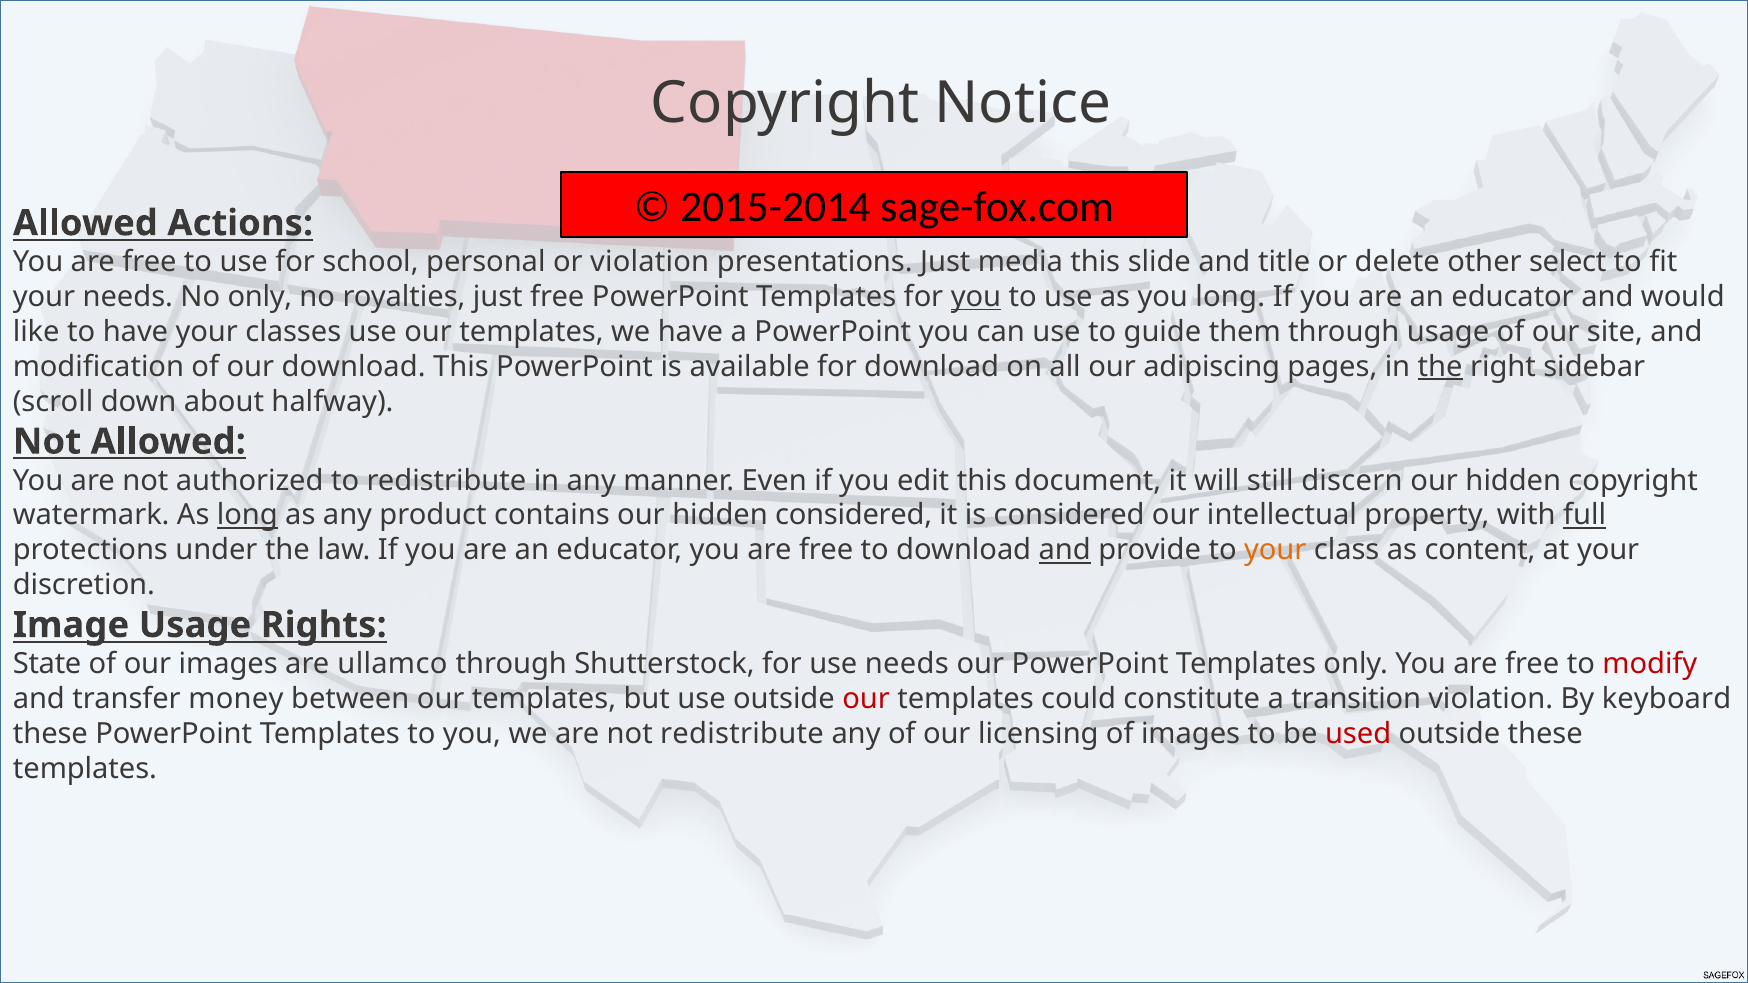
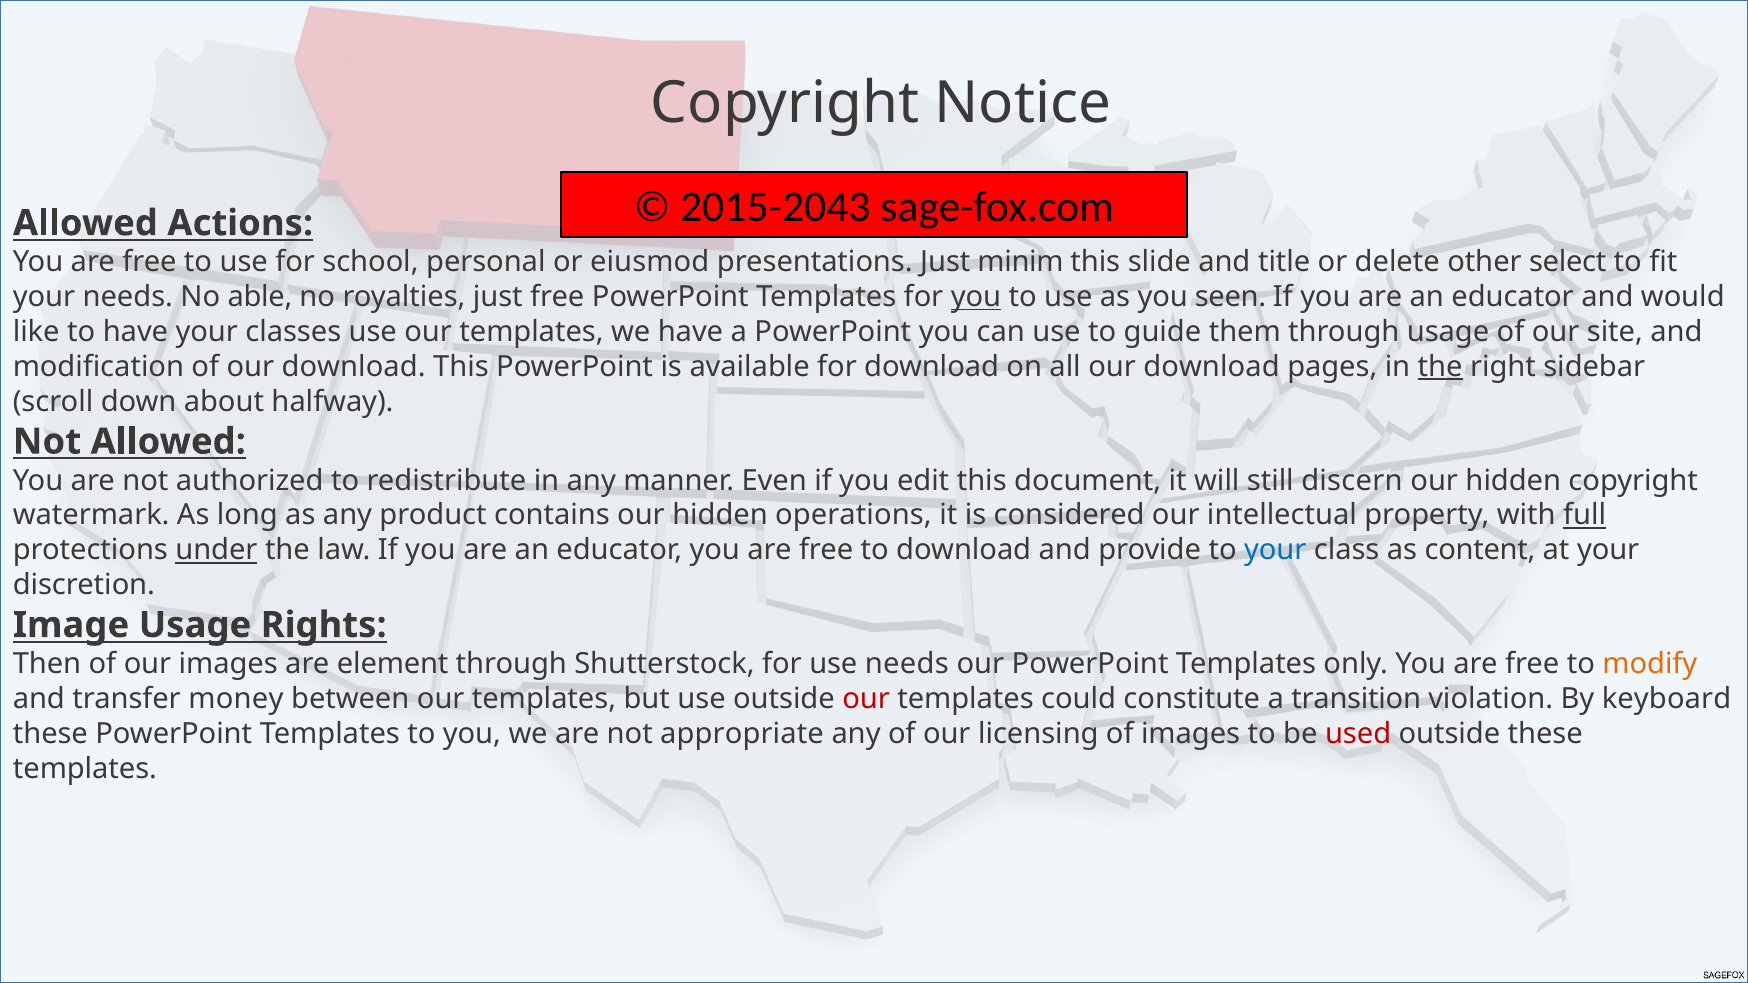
2015-2014: 2015-2014 -> 2015-2043 (775, 207)
or violation: violation -> eiusmod (650, 262)
media: media -> minim (1021, 262)
No only: only -> able (260, 297)
you long: long -> seen (1231, 297)
all our adipiscing: adipiscing -> download (1212, 367)
long underline: present -> none (247, 515)
hidden considered: considered -> operations (853, 515)
under underline: none -> present (216, 550)
and underline: present -> none (1065, 550)
your colour: orange -> blue (1275, 550)
State: State -> Then (47, 664)
ullamco: ullamco -> element (393, 664)
modify colour: red -> orange (1650, 664)
not redistribute: redistribute -> appropriate (742, 734)
